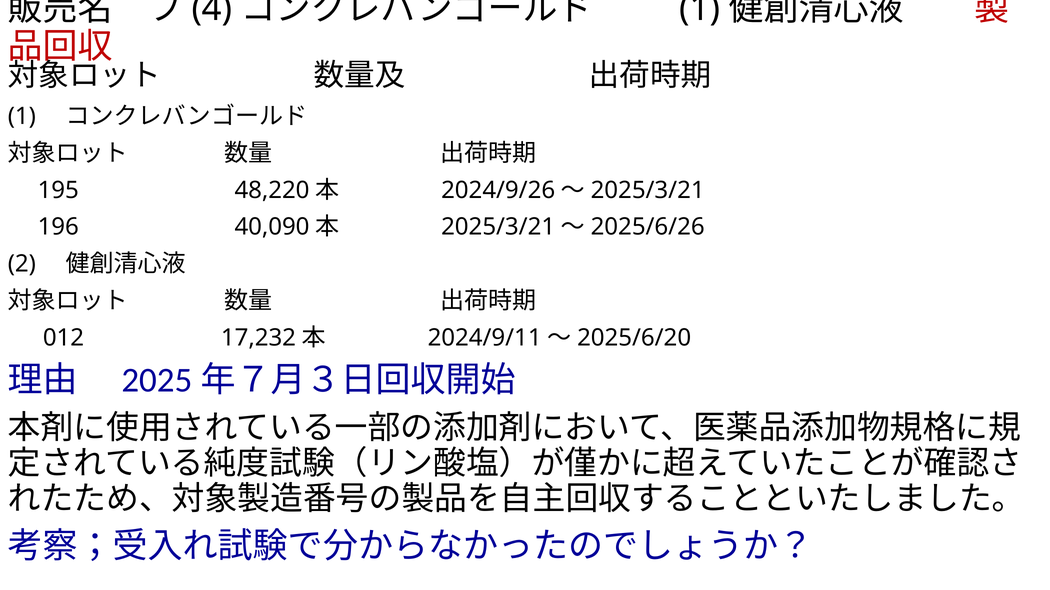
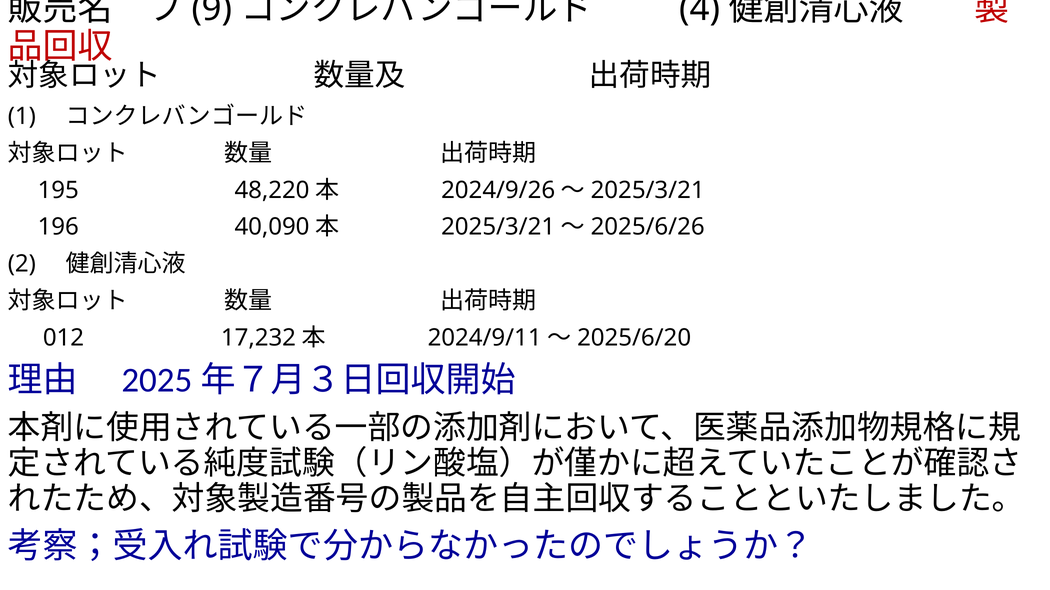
4: 4 -> 9 (212, 9)
1: 1 -> 4 (700, 9)
